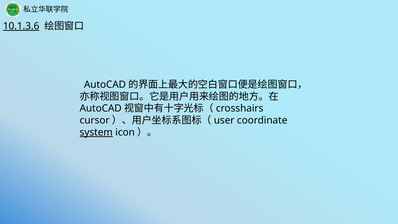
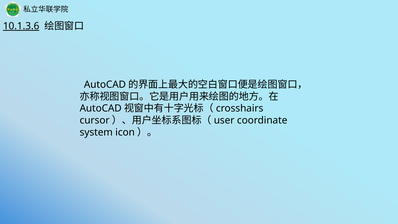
system underline: present -> none (96, 132)
